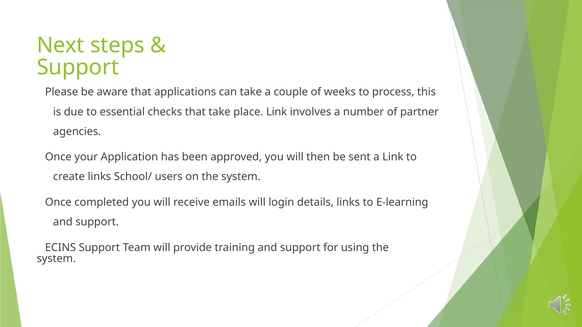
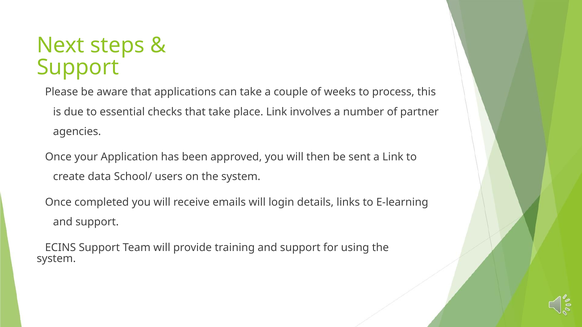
create links: links -> data (99, 177)
